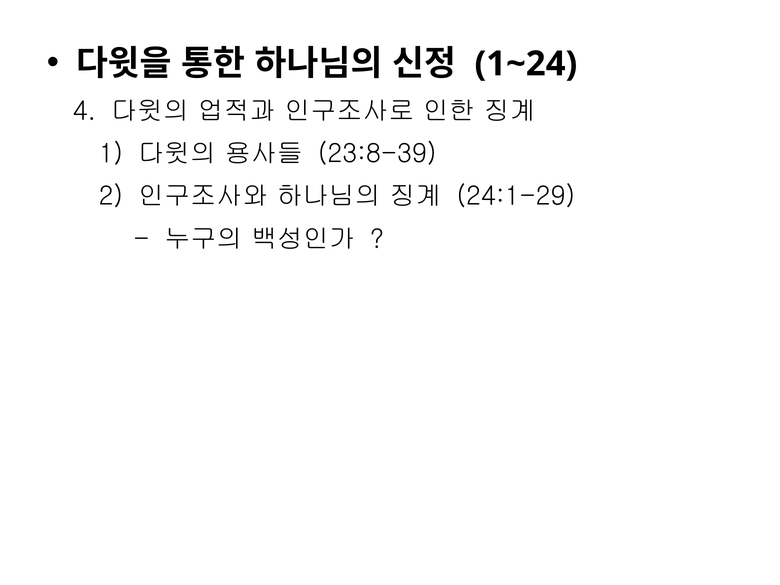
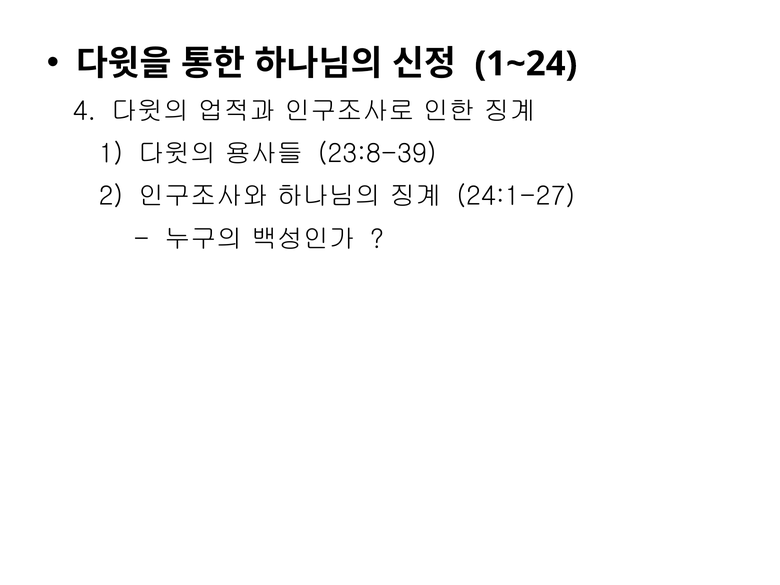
24:1-29: 24:1-29 -> 24:1-27 (516, 196)
